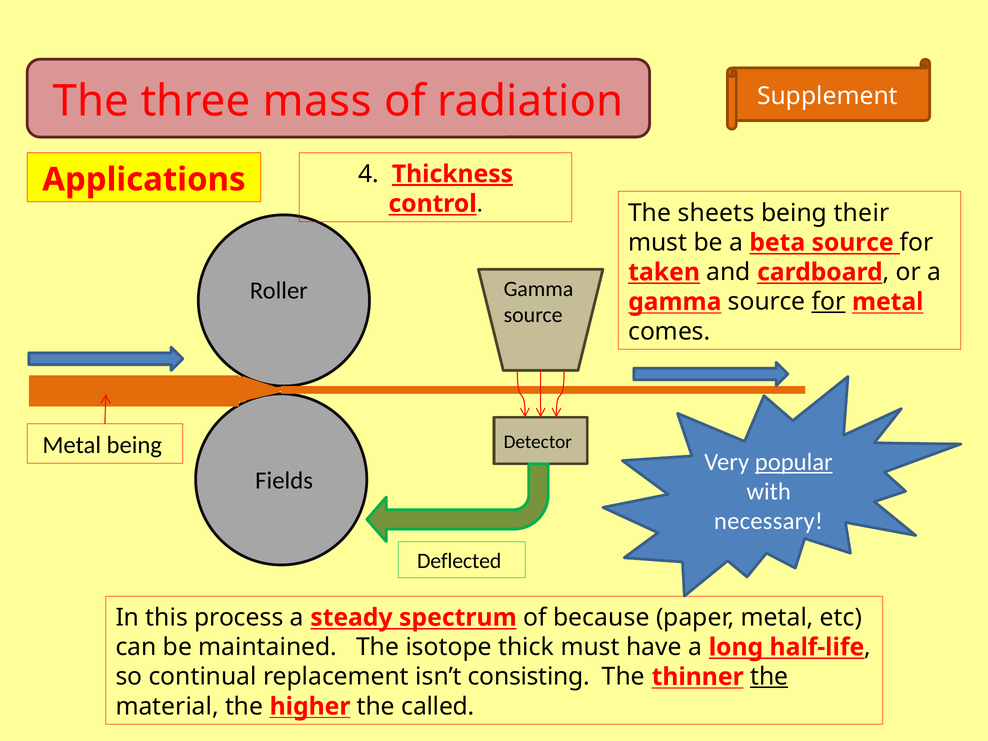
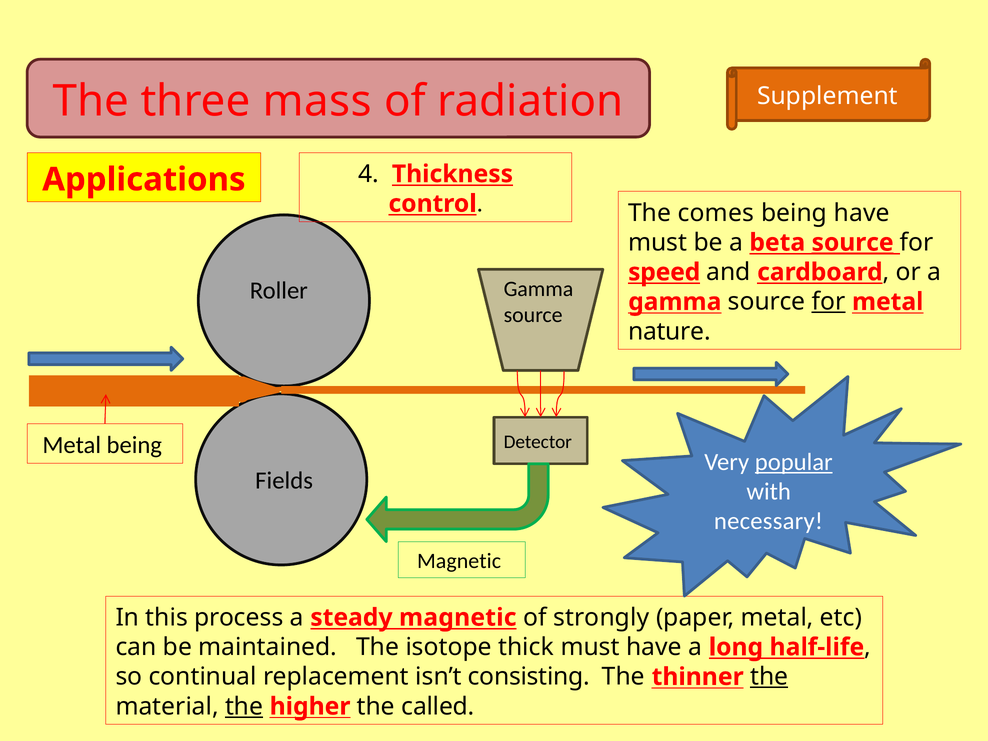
Thickness underline: present -> none (452, 174)
sheets: sheets -> comes (716, 213)
being their: their -> have (862, 213)
source underline: none -> present (853, 243)
taken: taken -> speed (664, 272)
comes: comes -> nature (669, 331)
Deflected: Deflected -> Magnetic (459, 561)
steady spectrum: spectrum -> magnetic (458, 618)
because: because -> strongly (601, 618)
the underline: none -> present (244, 706)
